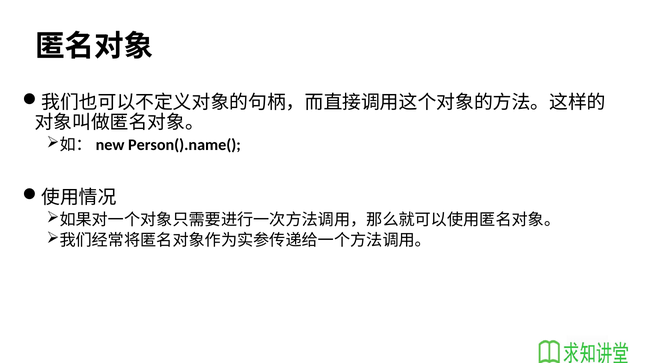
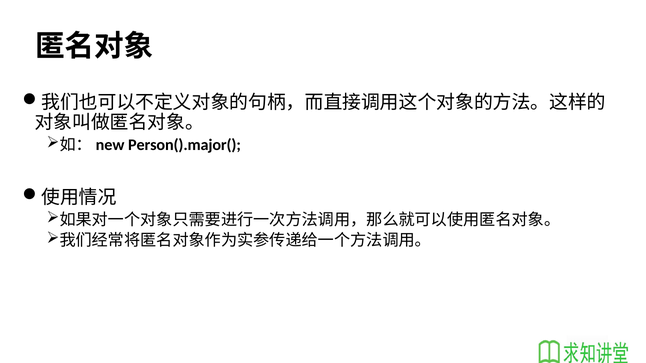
Person().name(: Person().name( -> Person().major( (184, 145)
